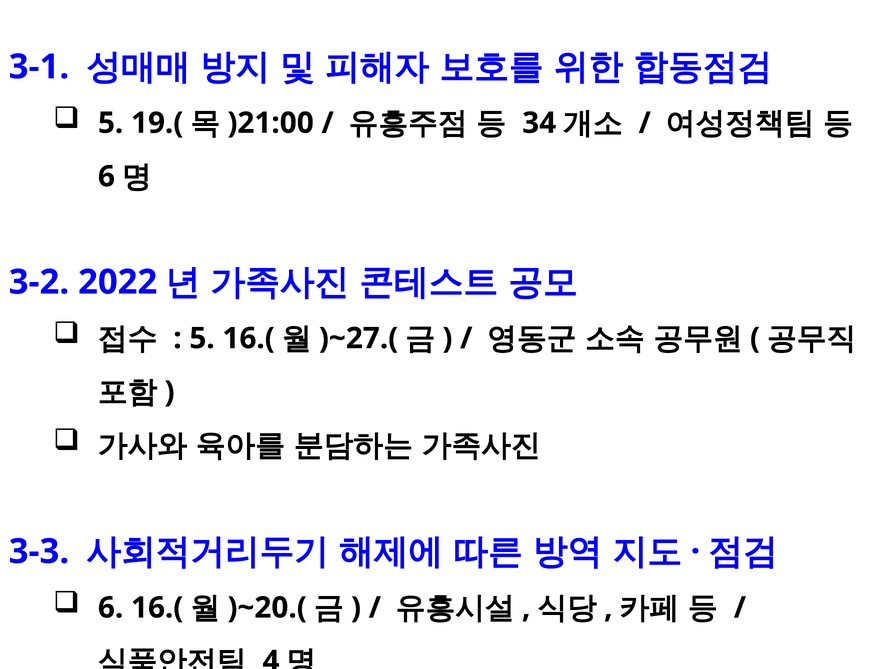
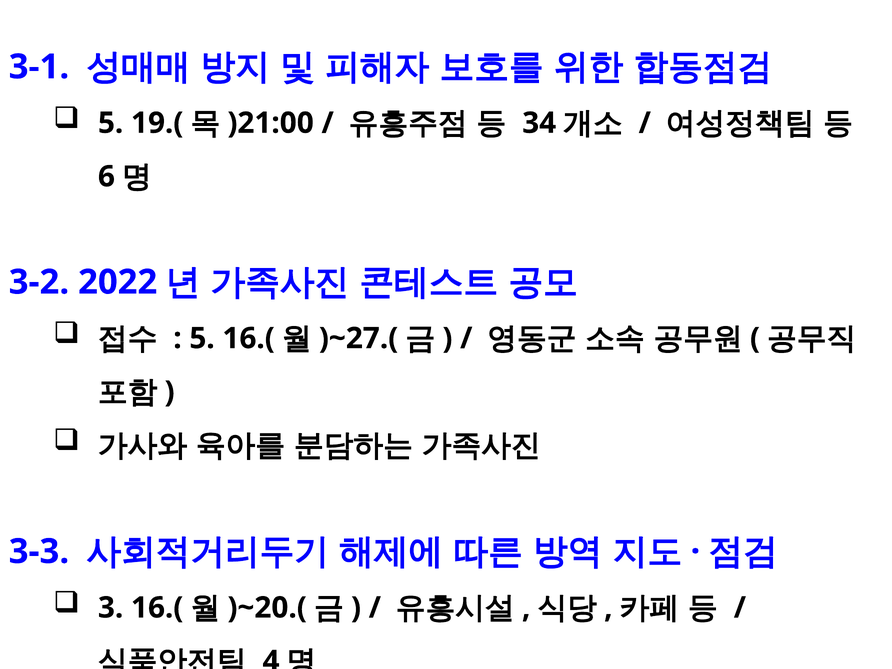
6: 6 -> 3 (111, 608)
